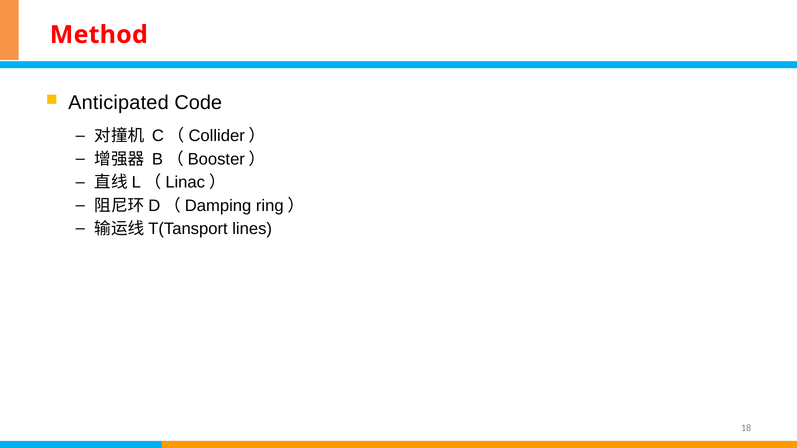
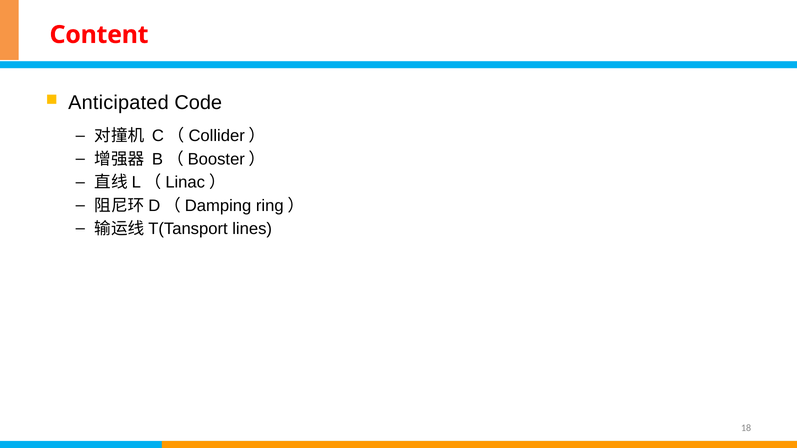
Method: Method -> Content (99, 35)
